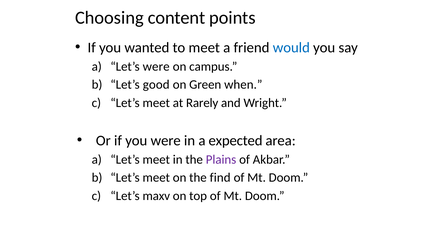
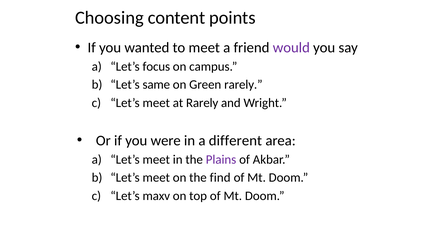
would colour: blue -> purple (291, 47)
Let’s were: were -> focus (156, 66)
good: good -> same (156, 85)
Green when: when -> rarely (243, 85)
expected: expected -> different (235, 140)
